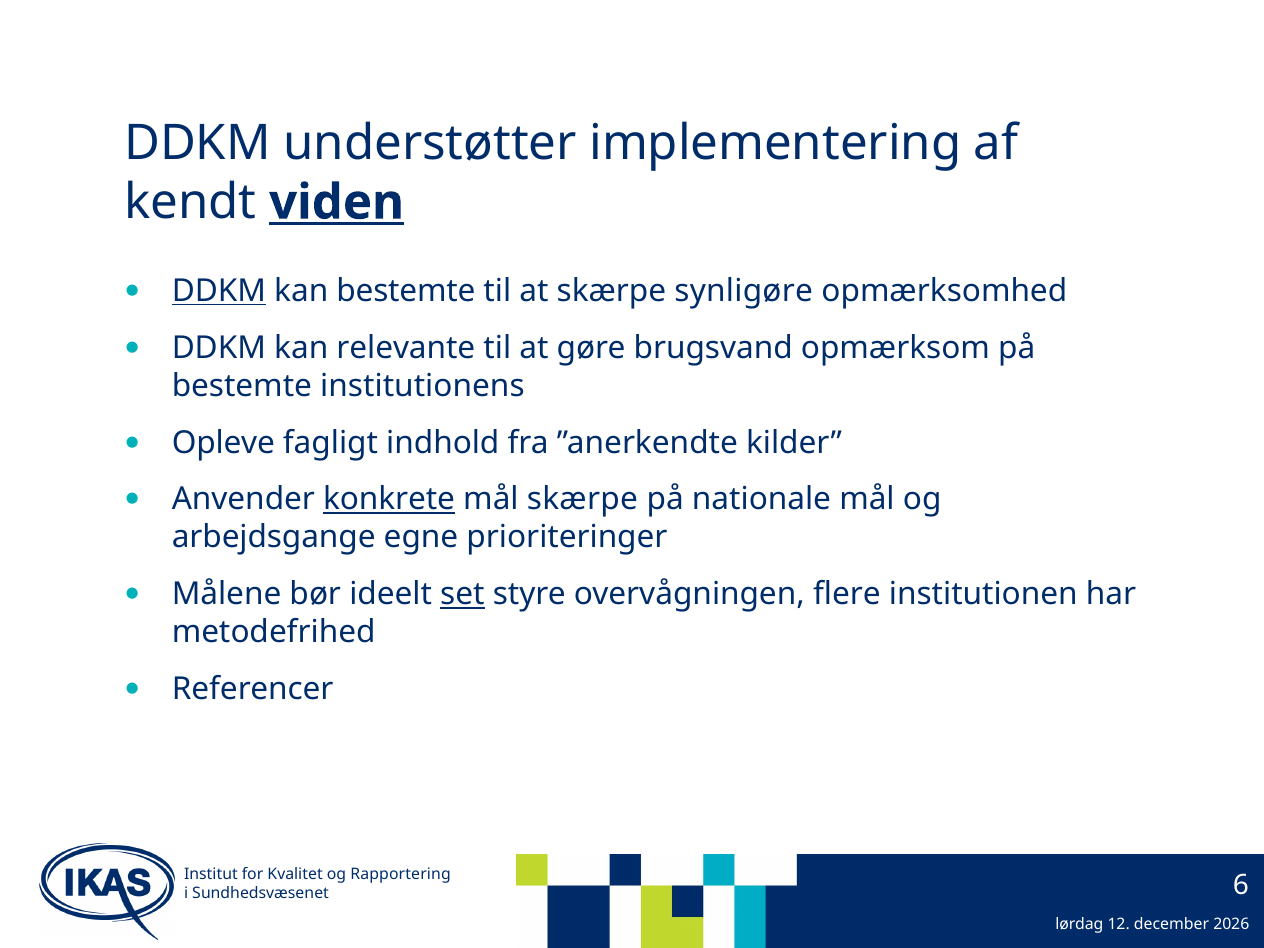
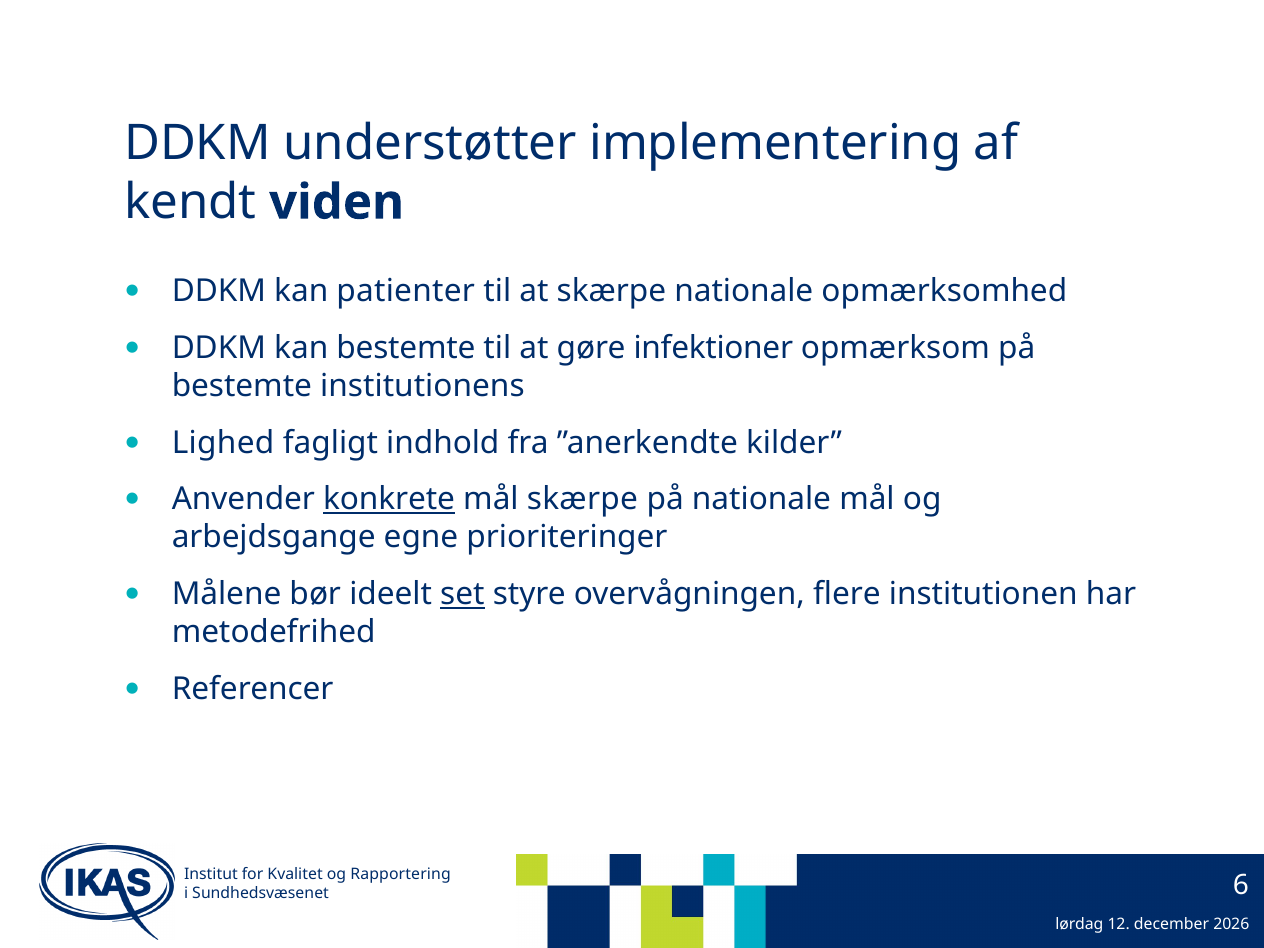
viden underline: present -> none (337, 202)
DDKM underline: present -> none (219, 291)
kan bestemte: bestemte -> patienter (406, 291)
skærpe synligøre: synligøre -> nationale (744, 291)
kan relevante: relevante -> bestemte (406, 348)
brugsvand: brugsvand -> infektioner (713, 348)
Opleve: Opleve -> Lighed (223, 443)
